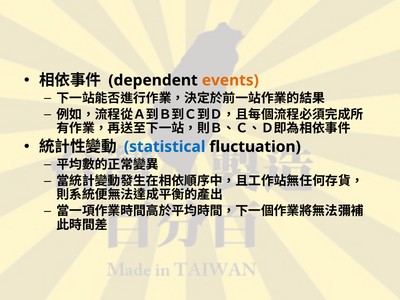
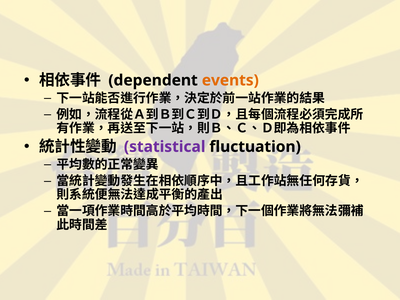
statistical colour: blue -> purple (165, 147)
